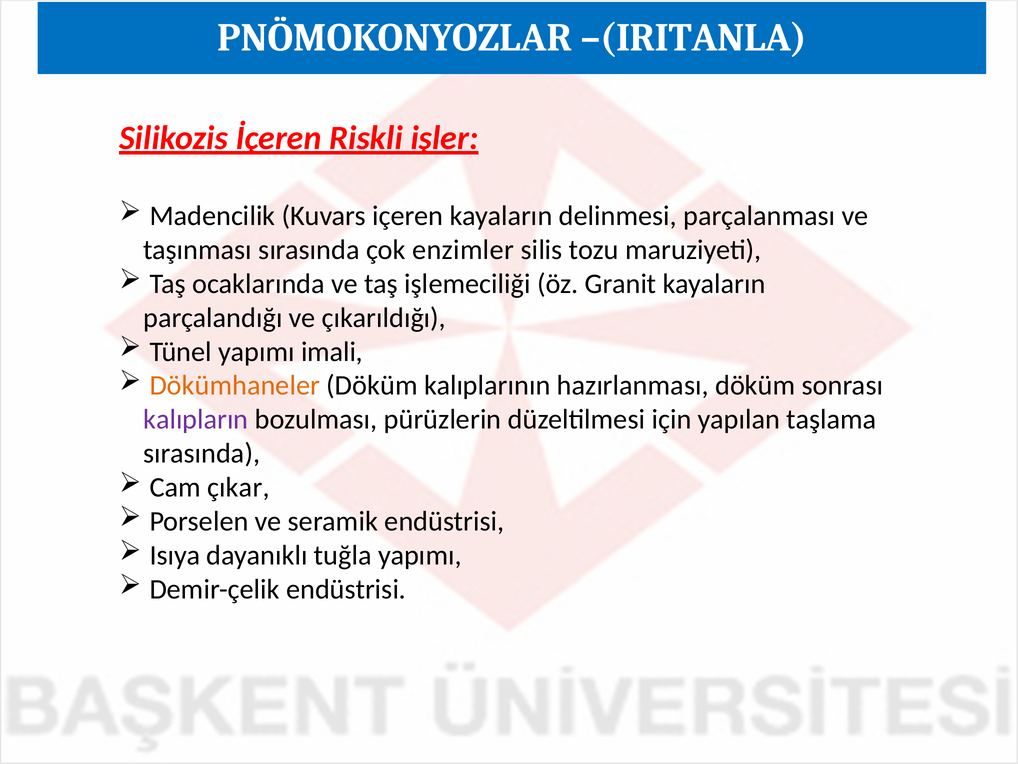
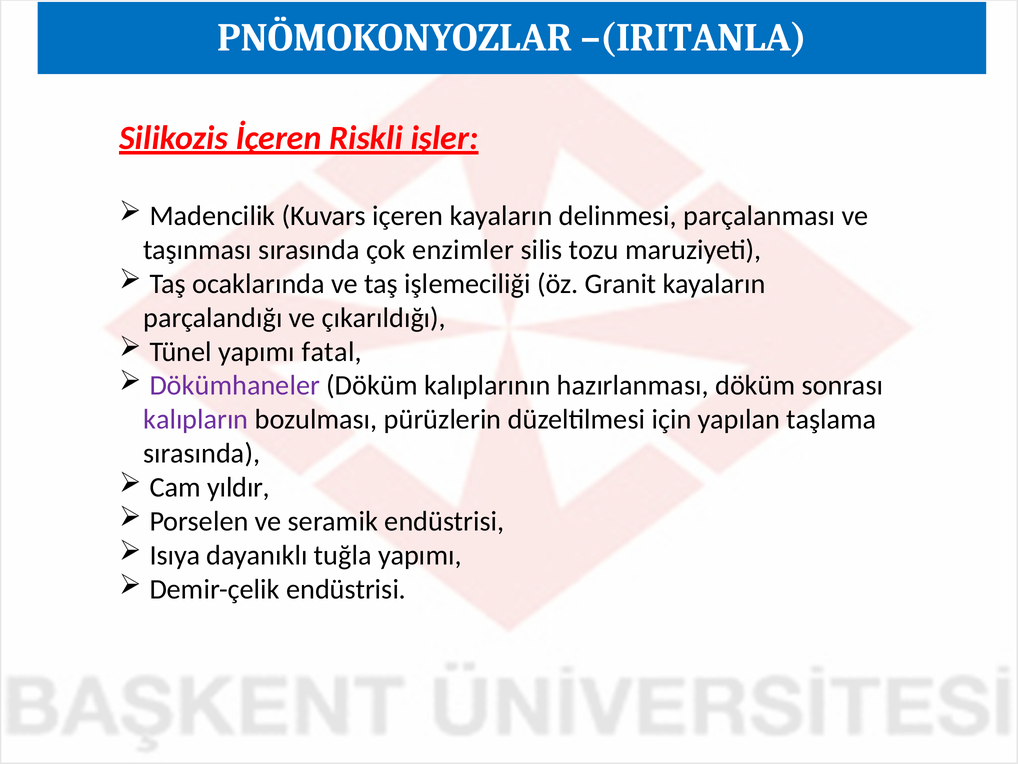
imali: imali -> fatal (332, 351)
Dökümhaneler colour: orange -> purple (235, 385)
çıkar: çıkar -> yıldır (239, 487)
